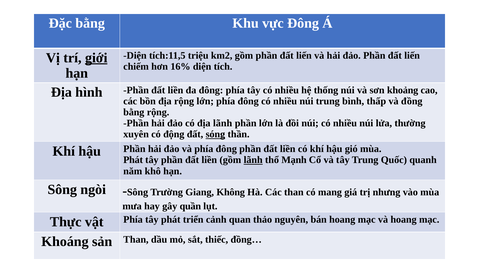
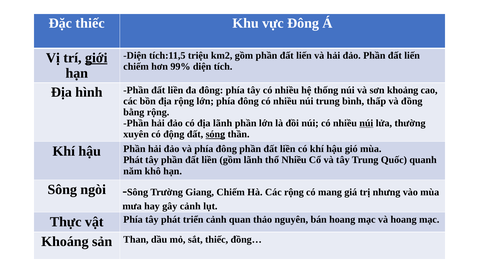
Đặc bằng: bằng -> thiếc (90, 23)
16%: 16% -> 99% (180, 67)
núi underline: none -> present (366, 123)
lãnh underline: present -> none (253, 160)
thổ Mạnh: Mạnh -> Nhiều (294, 160)
Giang Không: Không -> Chiếm (231, 192)
Các than: than -> rộng (294, 192)
gây quần: quần -> cảnh (190, 207)
